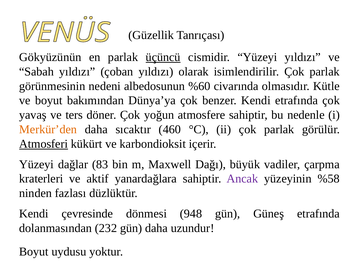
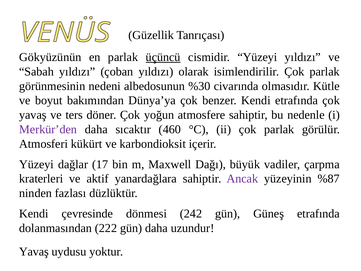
%60: %60 -> %30 (199, 86)
Merkür’den colour: orange -> purple (48, 129)
Atmosferi underline: present -> none (44, 144)
83: 83 -> 17 (100, 164)
%58: %58 -> %87 (329, 179)
948: 948 -> 242 (191, 213)
232: 232 -> 222 (106, 228)
Boyut: Boyut -> Yavaş (34, 251)
